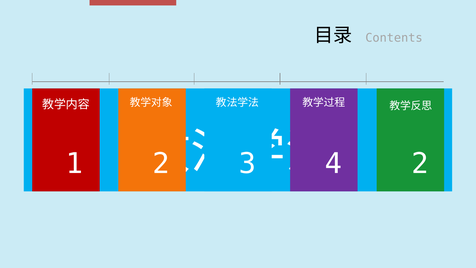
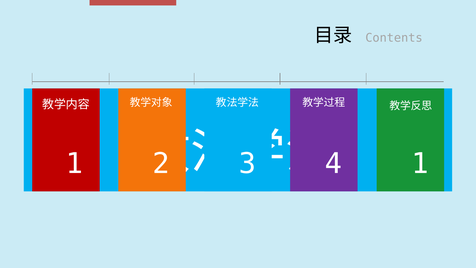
2: 2 -> 1 (420, 164)
